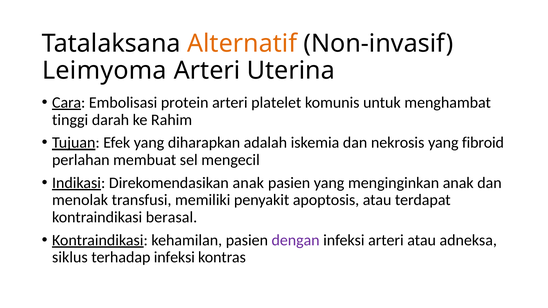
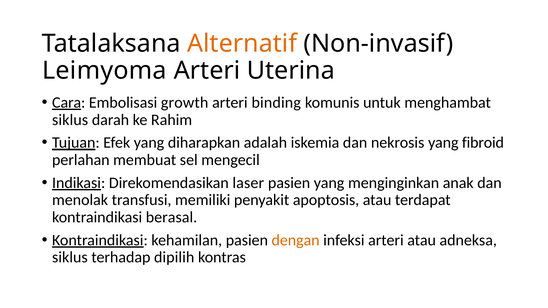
protein: protein -> growth (185, 103)
platelet: platelet -> binding (276, 103)
tinggi: tinggi -> siklus (70, 120)
Direkomendasikan anak: anak -> laser (248, 183)
dengan colour: purple -> orange (296, 240)
terhadap infeksi: infeksi -> dipilih (174, 258)
